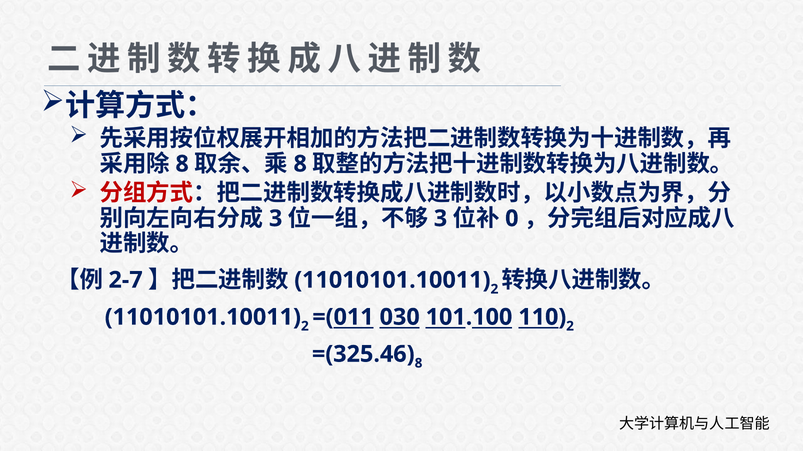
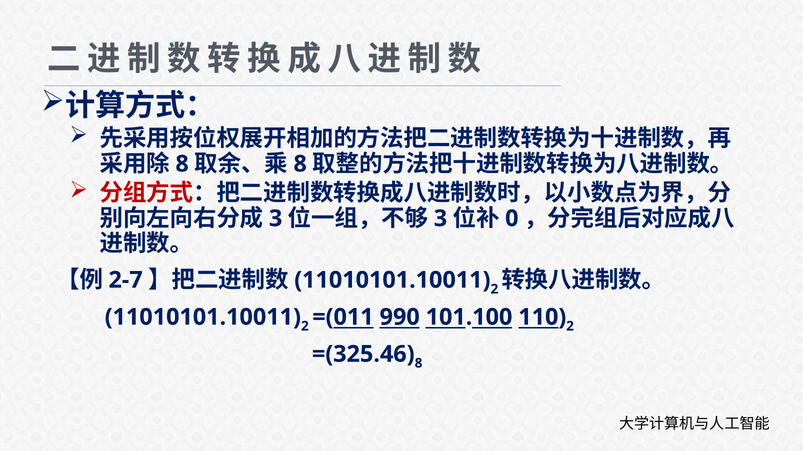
030: 030 -> 990 (400, 318)
